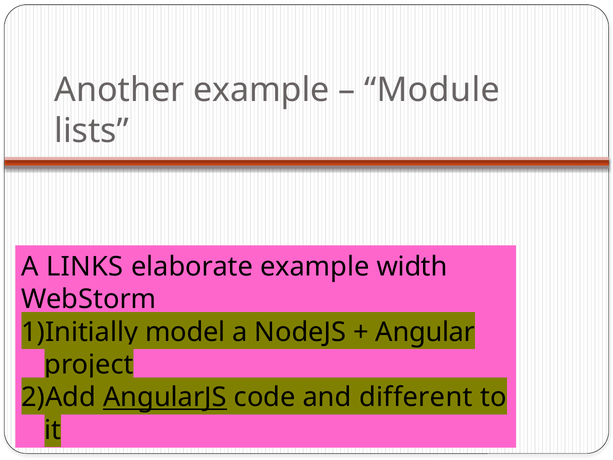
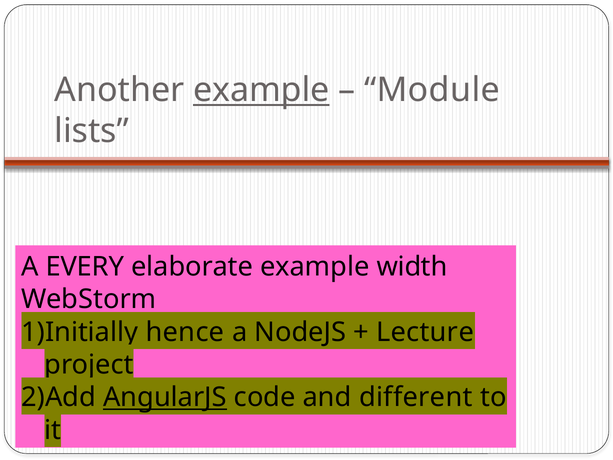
example underline: none -> present (261, 90)
LINKS: LINKS -> EVERY (85, 266)
model: model -> hence (185, 332)
Angular: Angular -> Lecture (425, 332)
